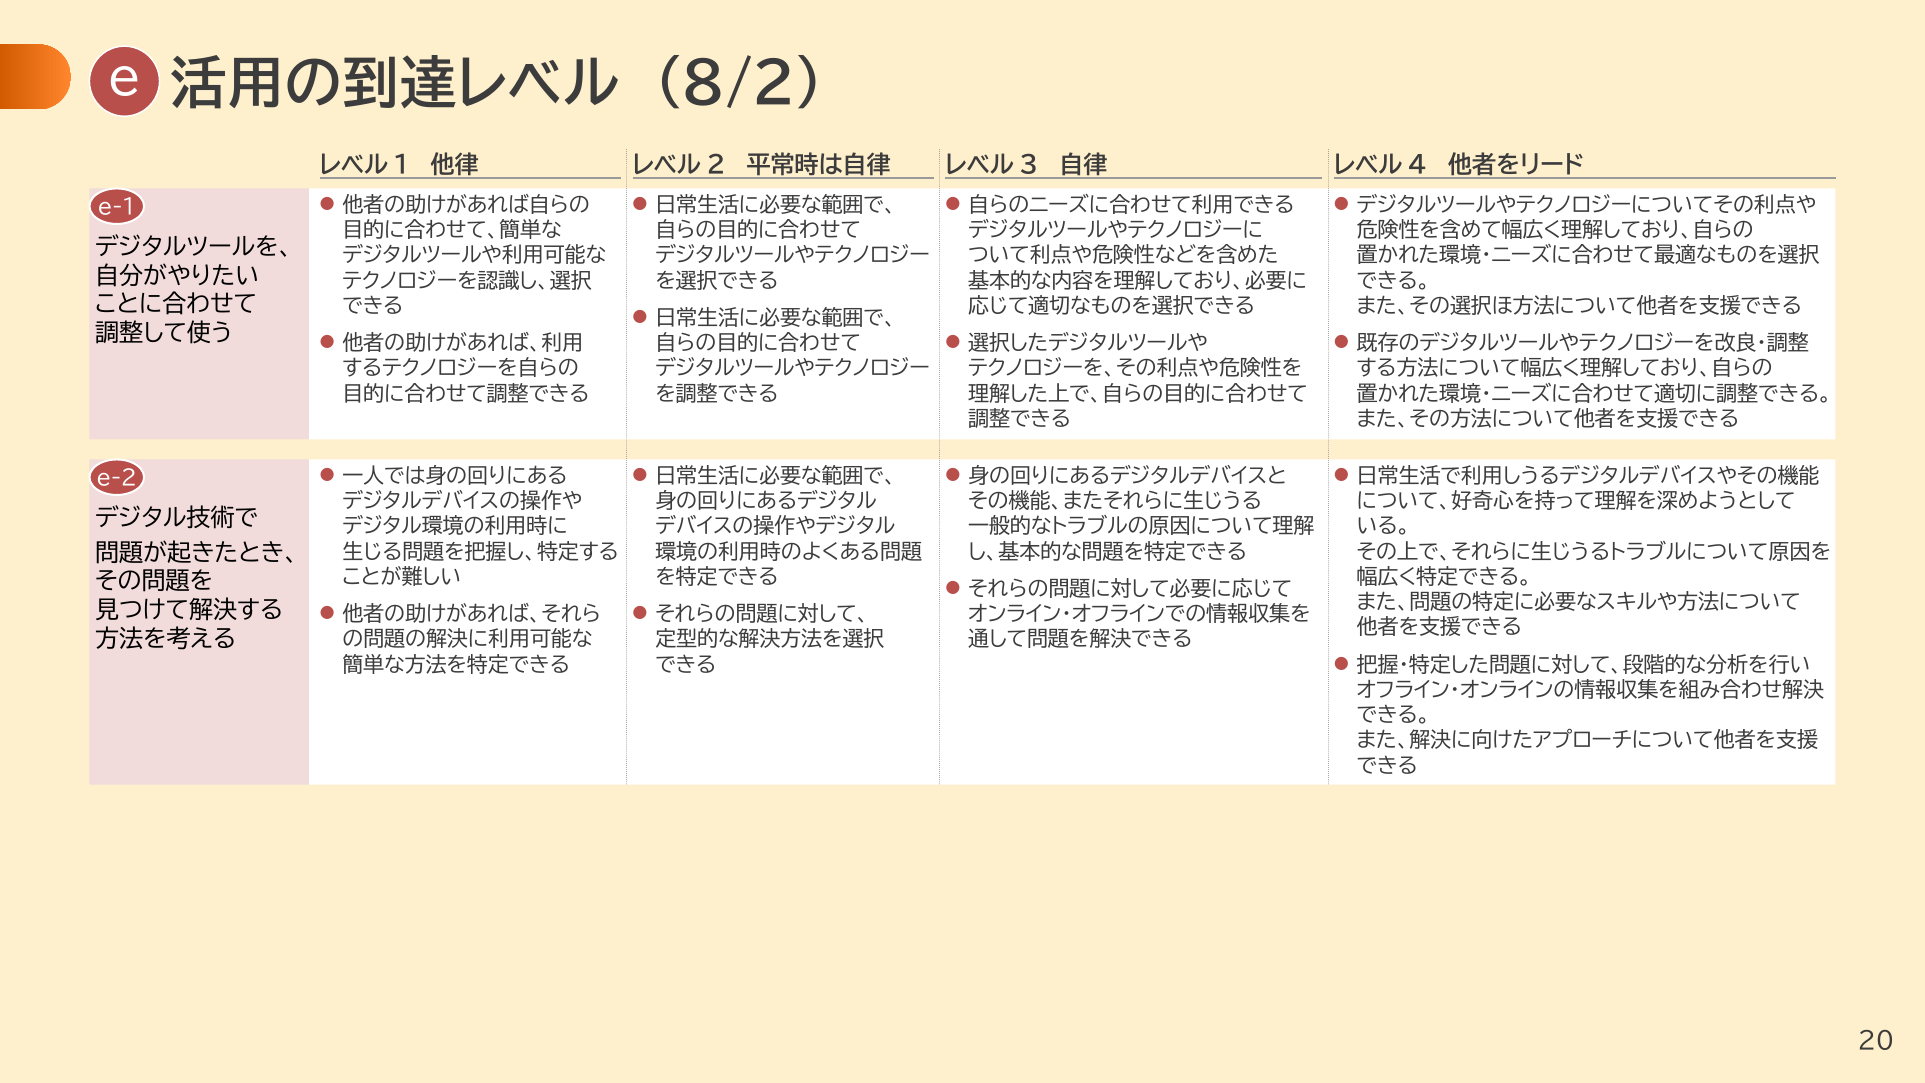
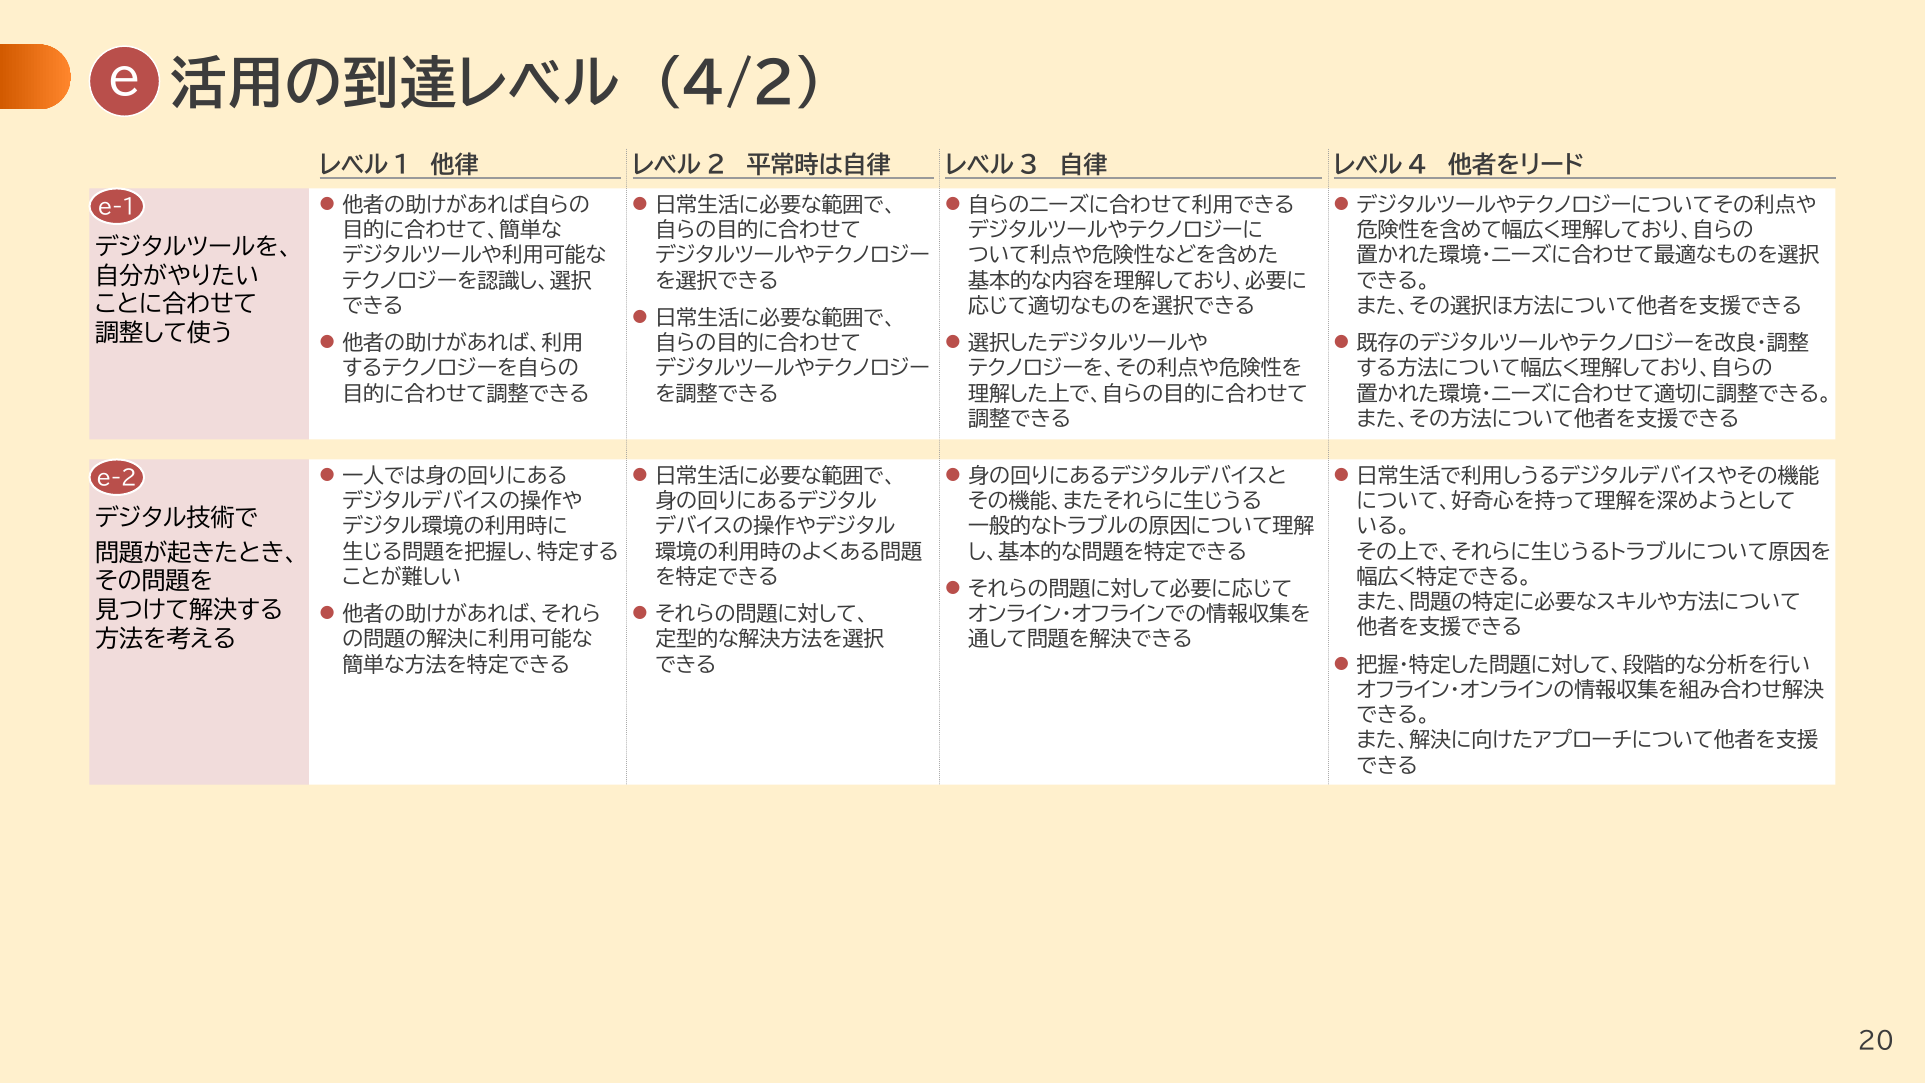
8/2: 8/2 -> 4/2 (739, 85)
